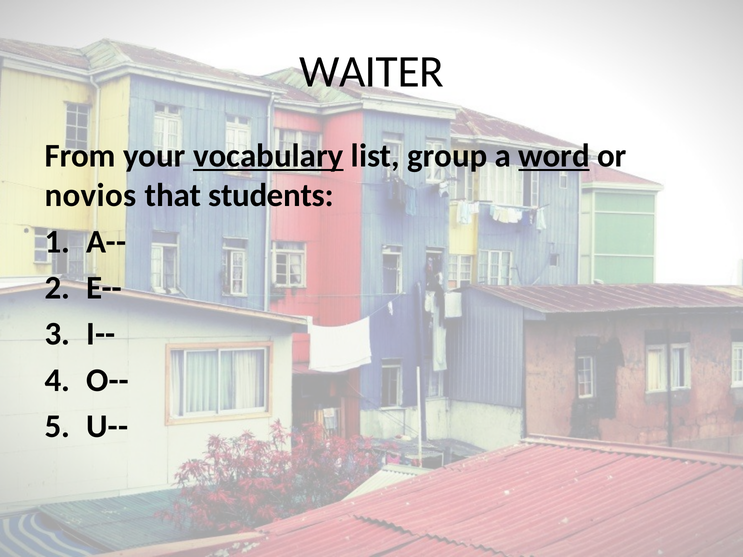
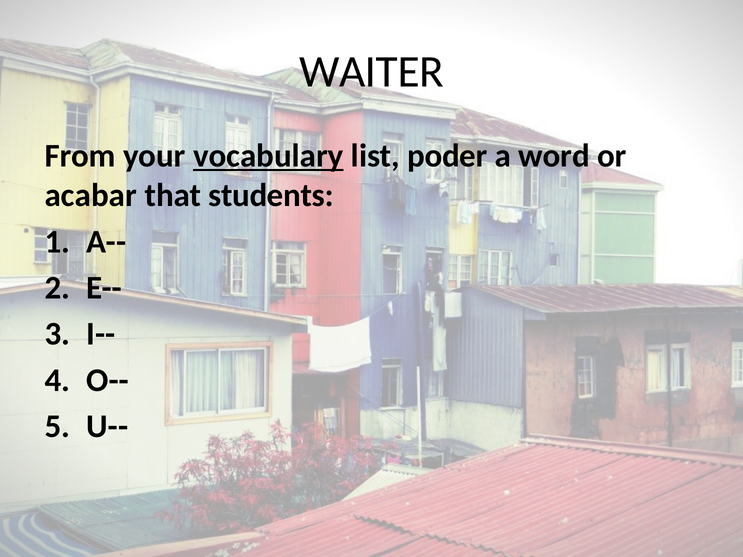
group: group -> poder (447, 156)
word underline: present -> none (554, 156)
novios: novios -> acabar (91, 196)
